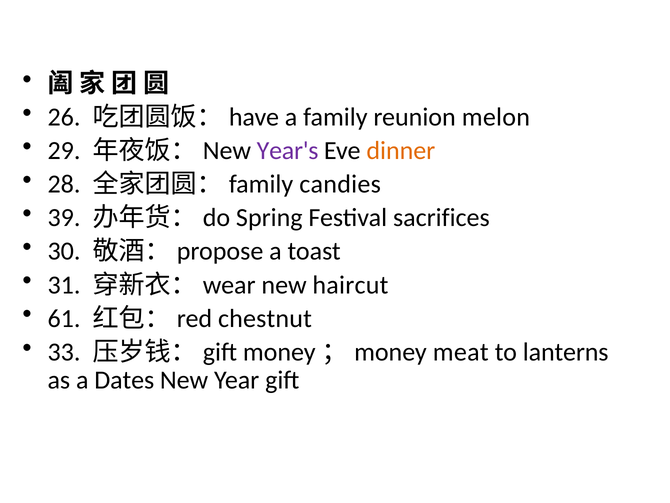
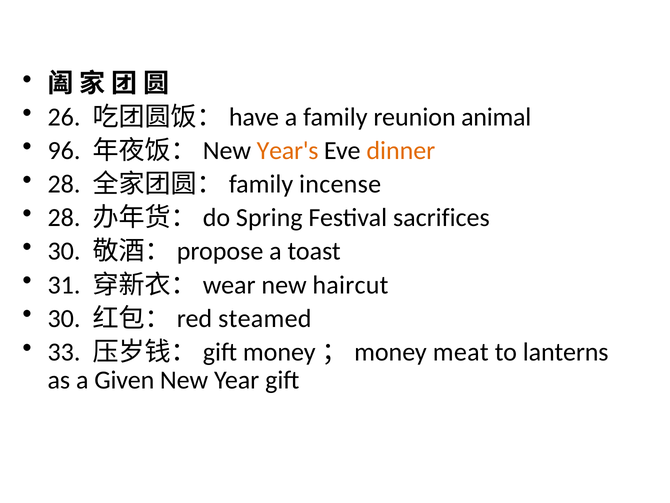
melon: melon -> animal (496, 117)
29: 29 -> 96 (64, 151)
Year's colour: purple -> orange (288, 151)
candies: candies -> incense (340, 184)
39: 39 -> 28 (64, 218)
61: 61 -> 30 (64, 318)
chestnut: chestnut -> steamed (265, 318)
Dates: Dates -> Given (124, 380)
